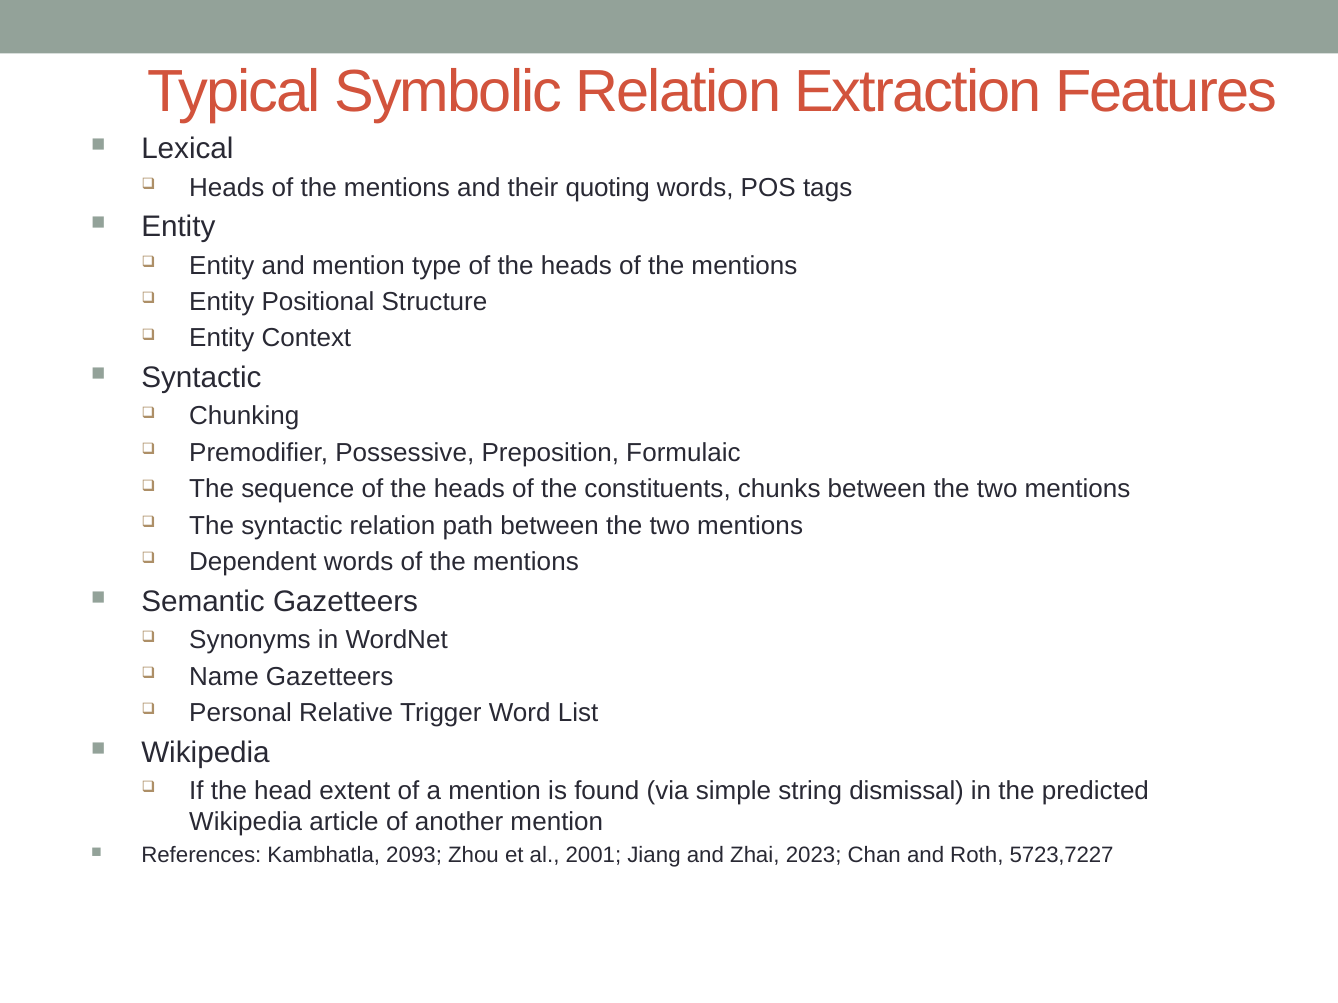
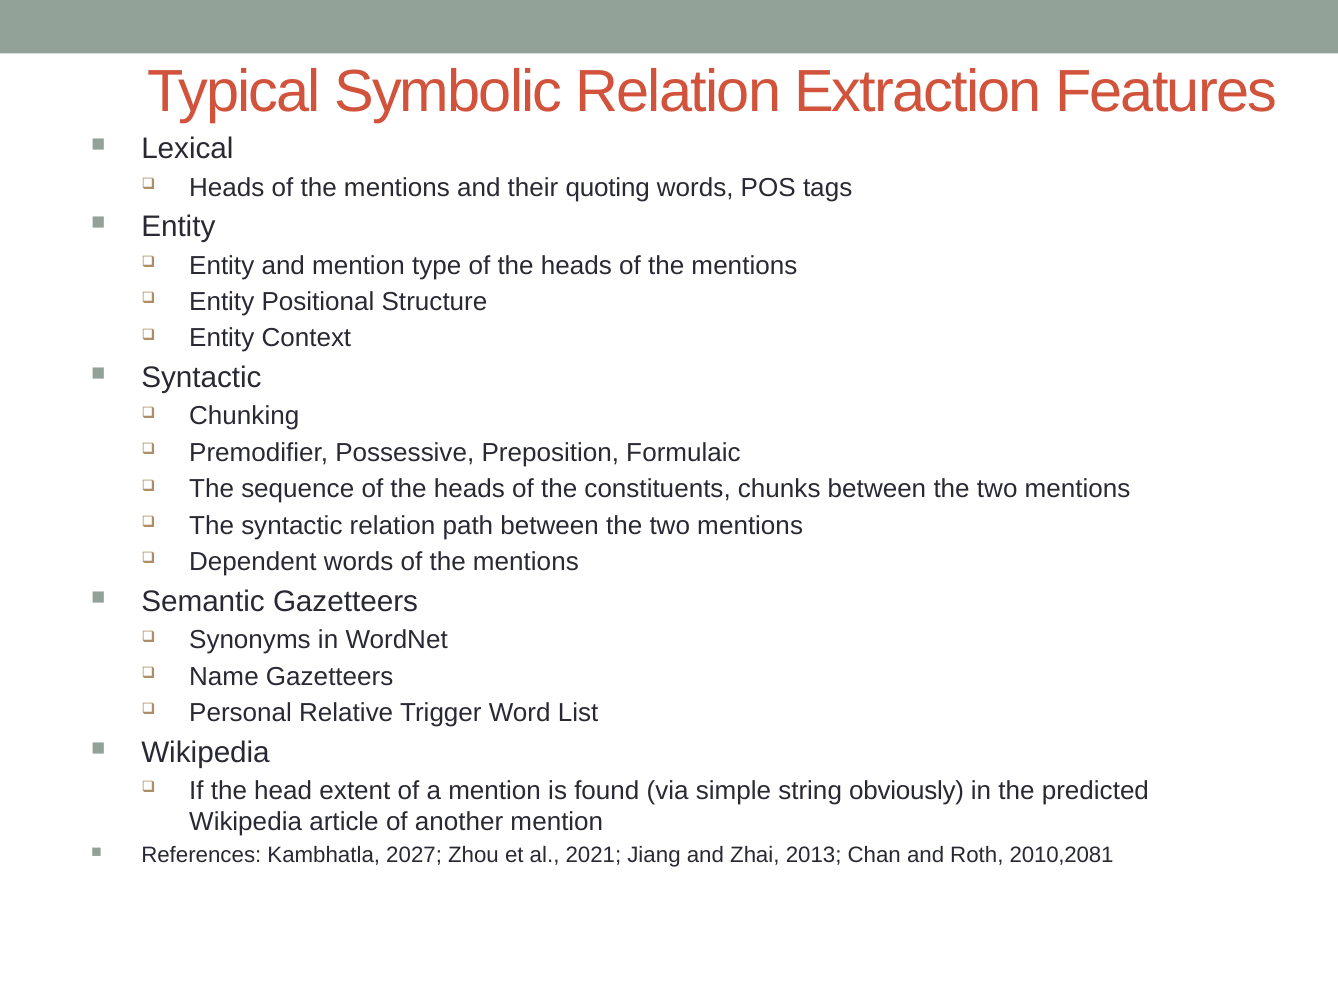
dismissal: dismissal -> obviously (907, 791)
2093: 2093 -> 2027 (414, 856)
2001: 2001 -> 2021 (593, 856)
2023: 2023 -> 2013 (814, 856)
5723,7227: 5723,7227 -> 2010,2081 (1062, 856)
